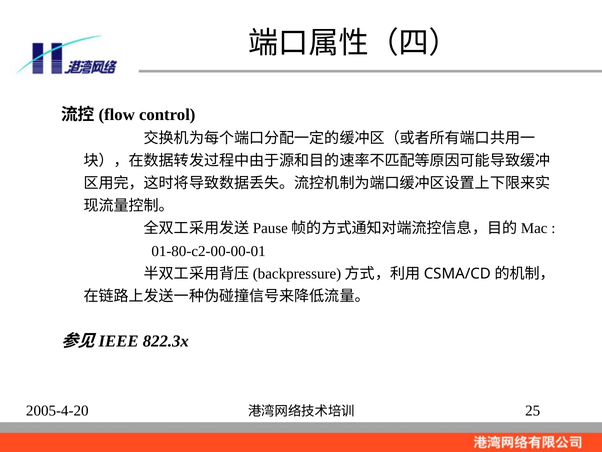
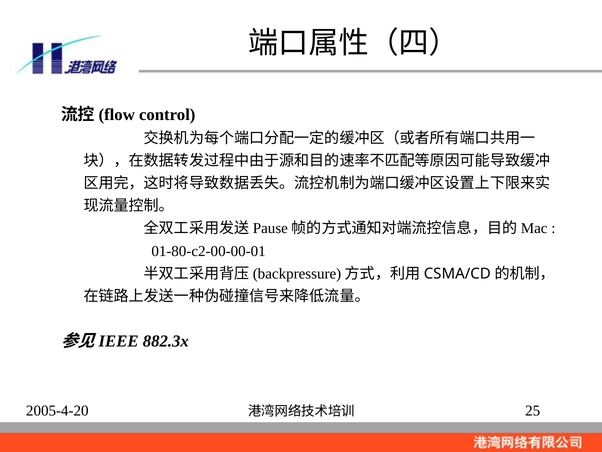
822.3x: 822.3x -> 882.3x (166, 341)
